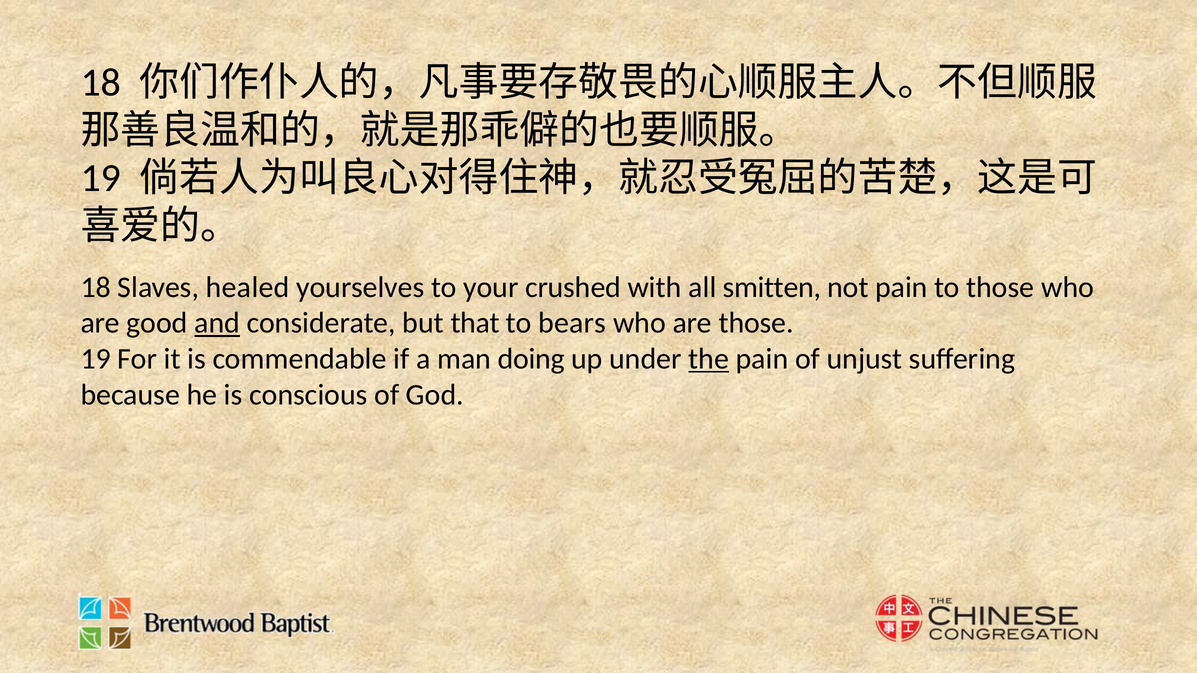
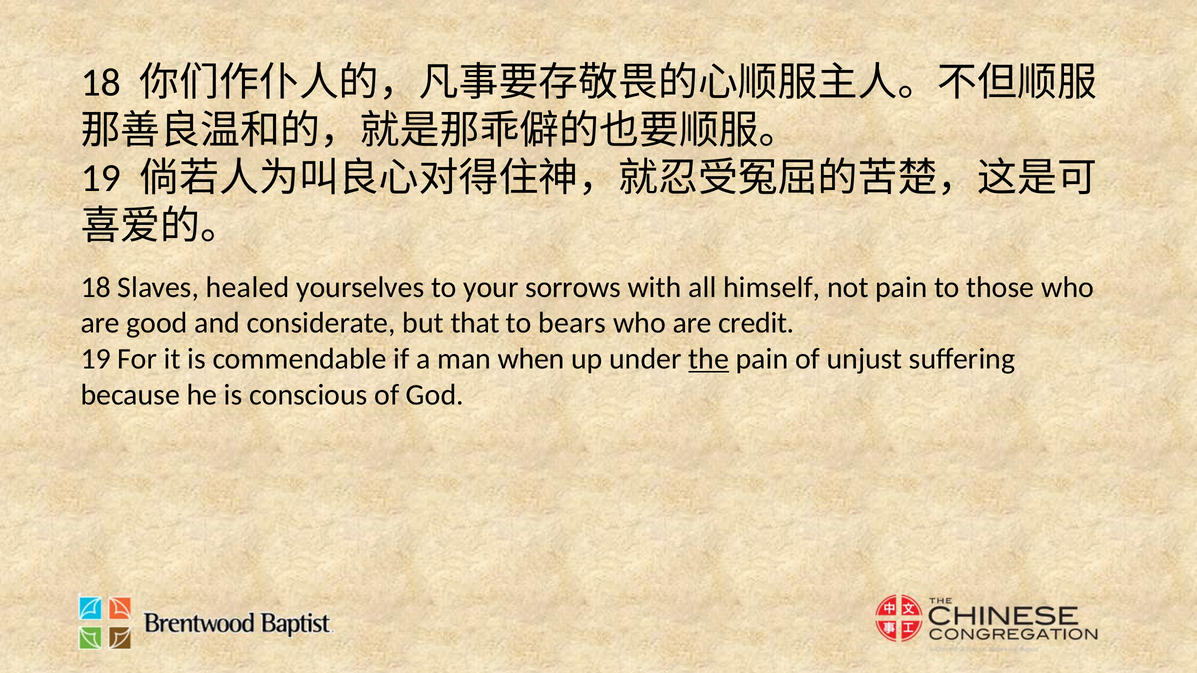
crushed: crushed -> sorrows (573, 287)
smitten: smitten -> himself (772, 287)
and underline: present -> none (217, 323)
are those: those -> credit (756, 323)
doing: doing -> when (531, 359)
